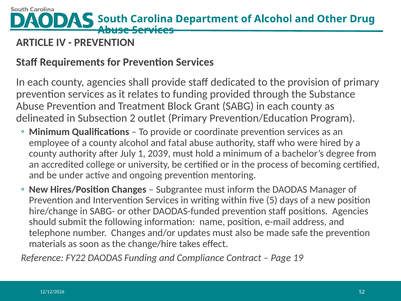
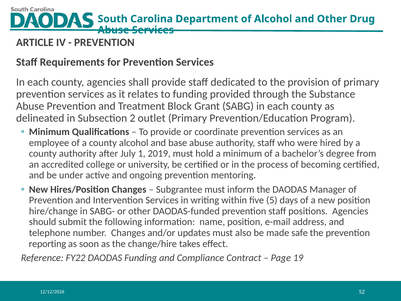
fatal: fatal -> base (178, 143)
2039: 2039 -> 2019 (159, 154)
materials: materials -> reporting (47, 243)
